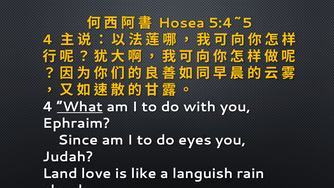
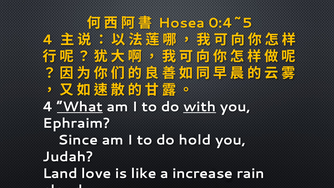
5:4~5: 5:4~5 -> 0:4~5 (230, 23)
with underline: none -> present (200, 107)
eyes: eyes -> hold (195, 140)
languish: languish -> increase (203, 173)
